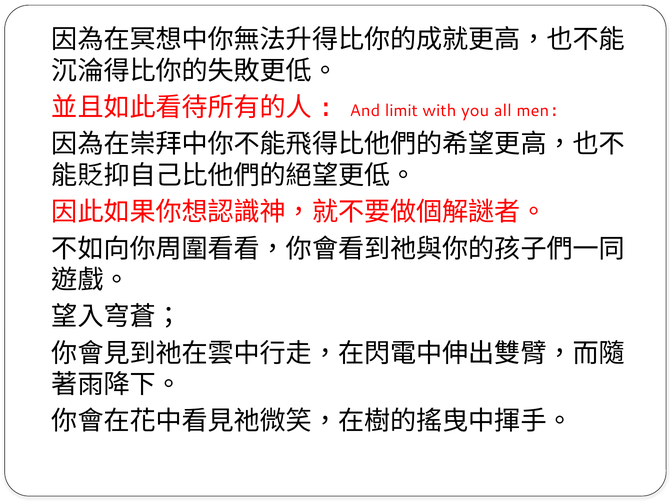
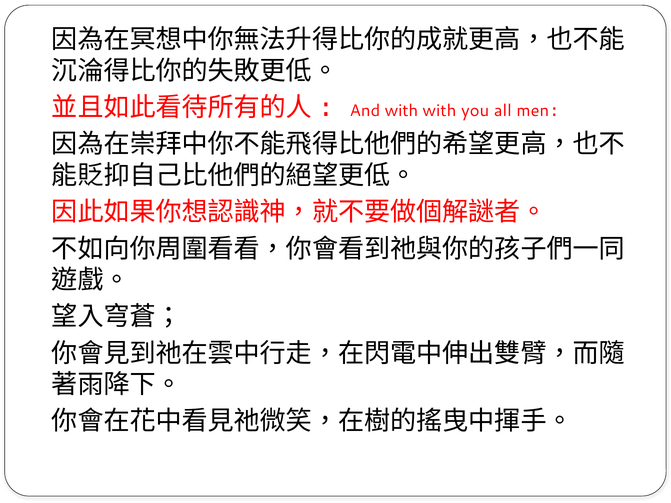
And limit: limit -> with (401, 111)
